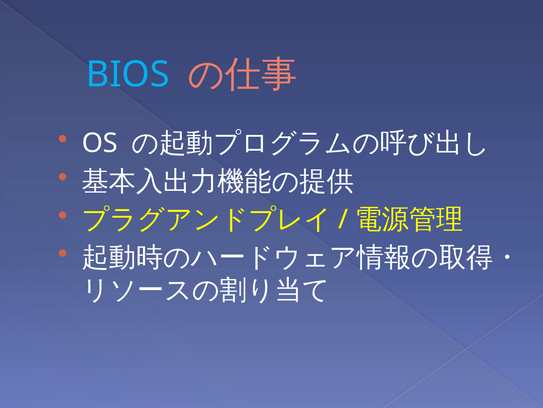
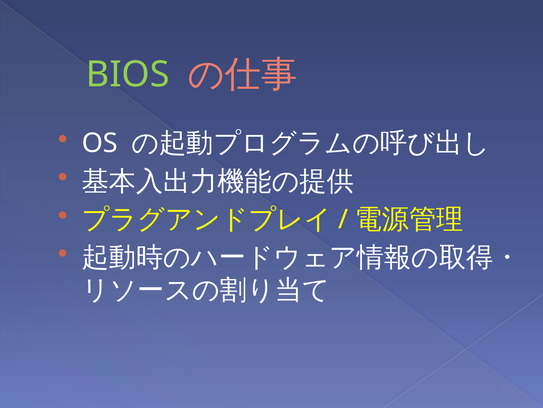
BIOS colour: light blue -> light green (128, 75)
